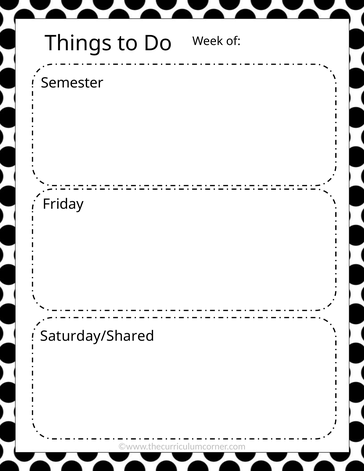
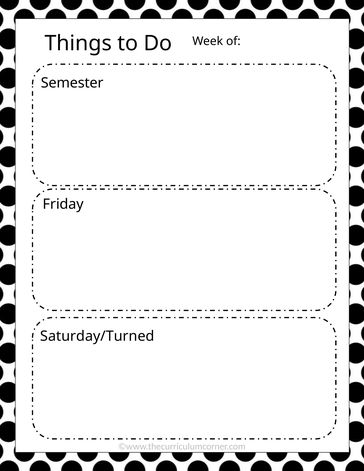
Saturday/Shared: Saturday/Shared -> Saturday/Turned (97, 336)
